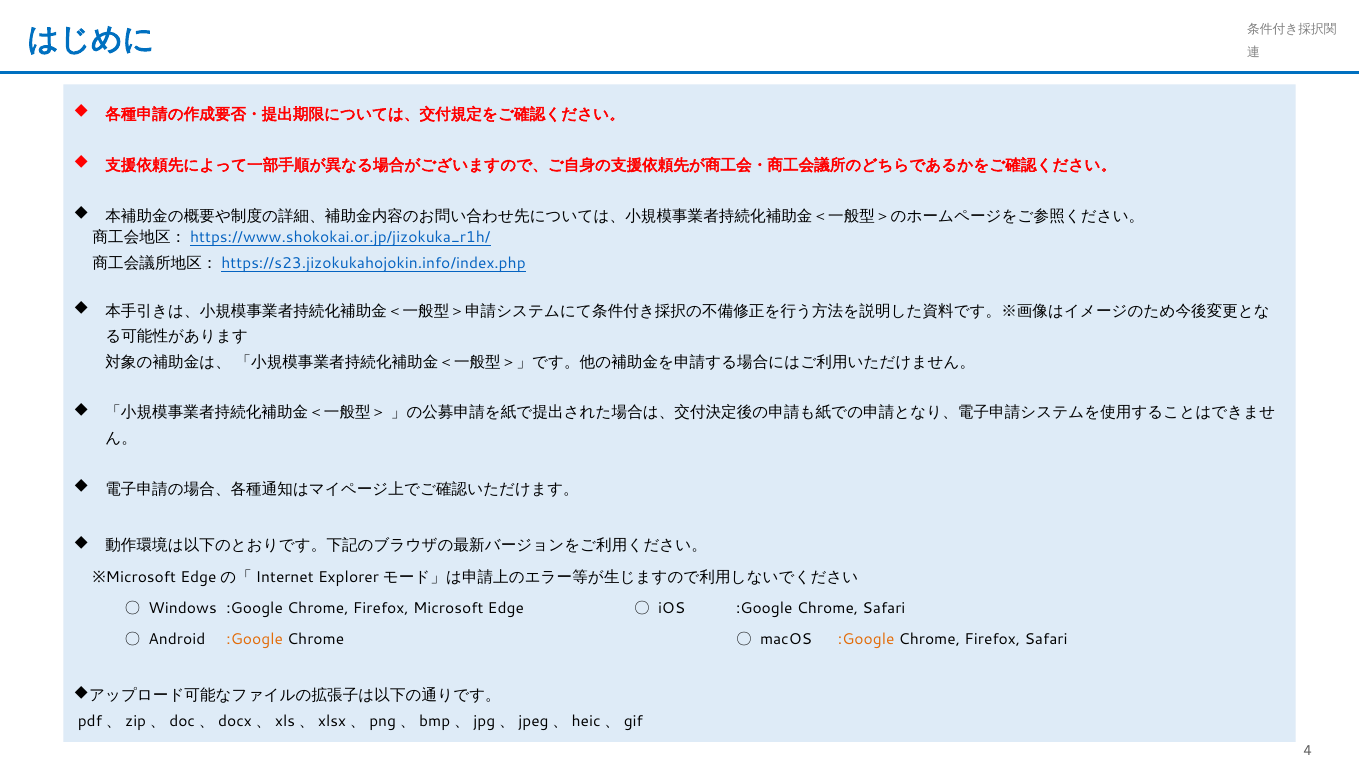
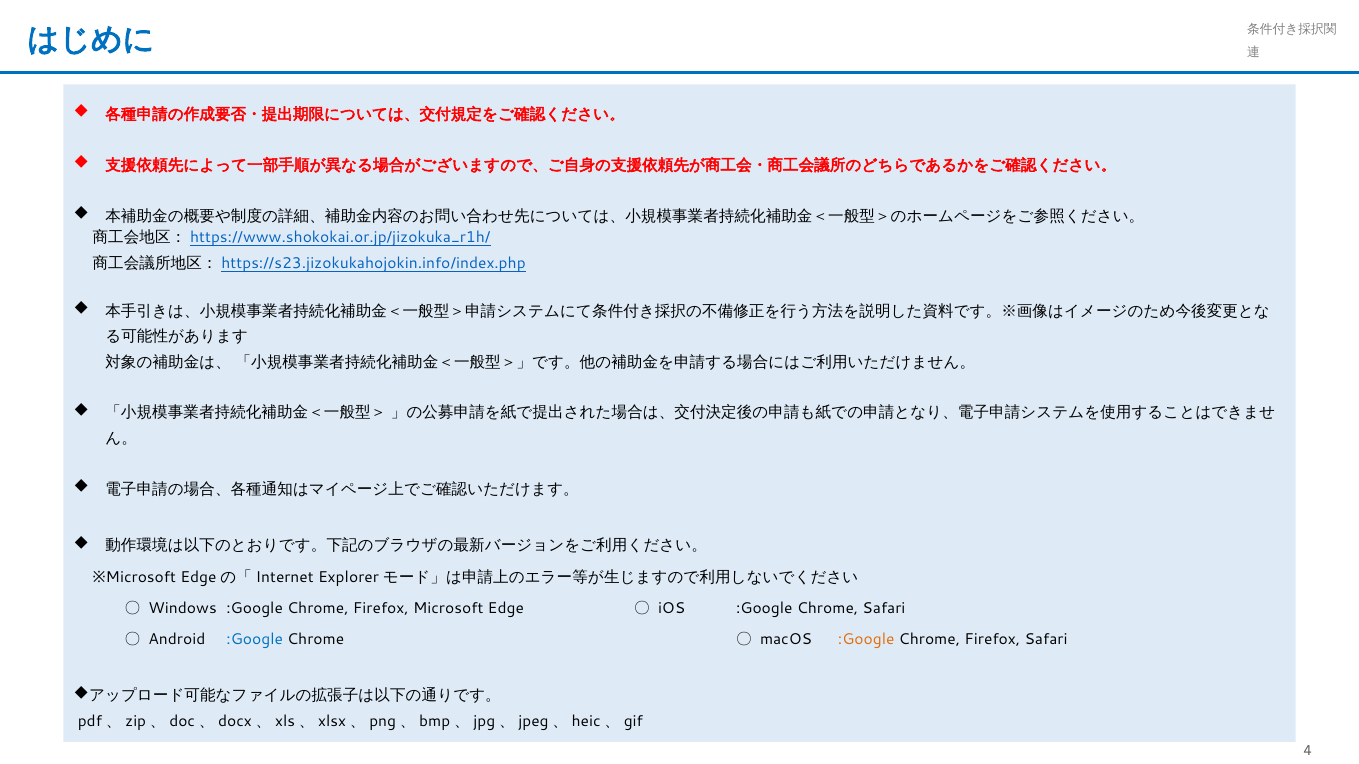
:Google colour: orange -> blue (255, 640)
